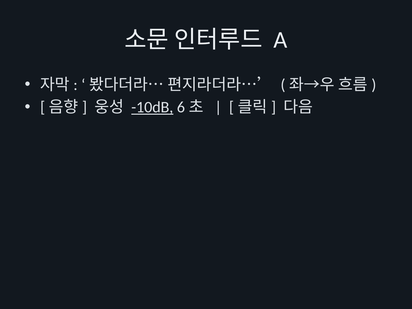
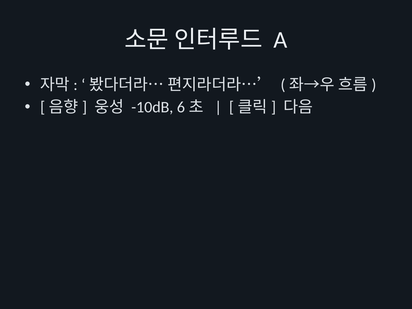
-10dB underline: present -> none (152, 107)
